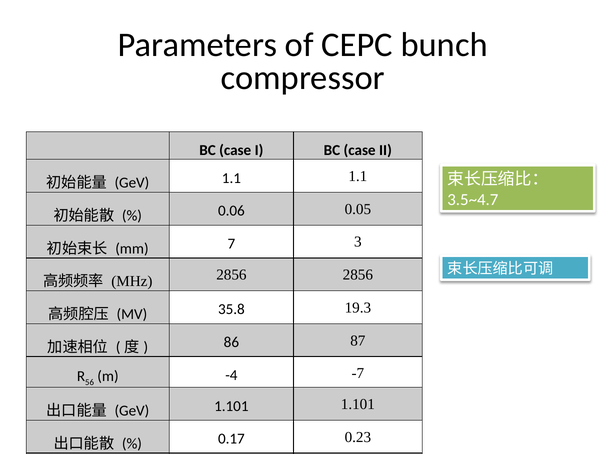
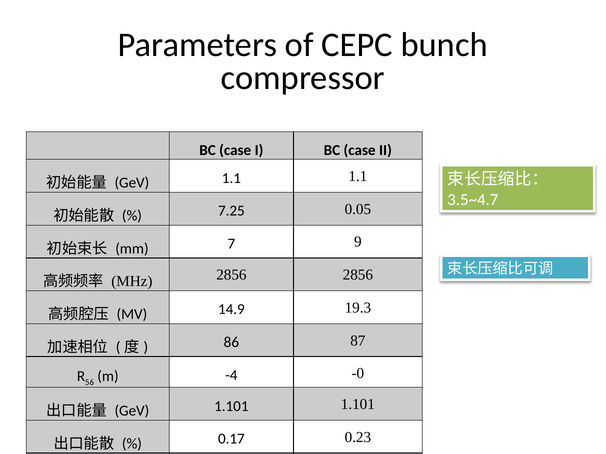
0.06: 0.06 -> 7.25 (231, 211)
3: 3 -> 9 (358, 242)
35.8: 35.8 -> 14.9 (231, 310)
-7: -7 -> -0 (358, 374)
